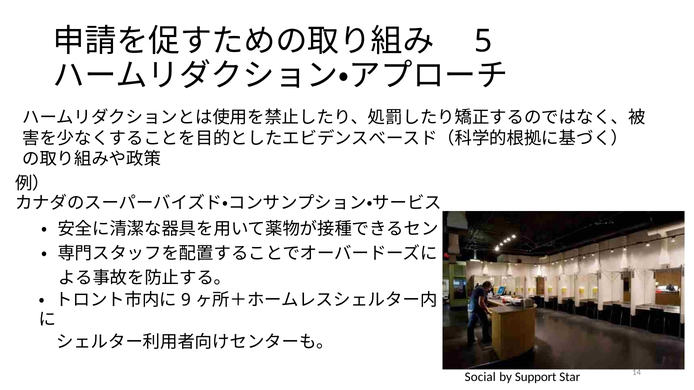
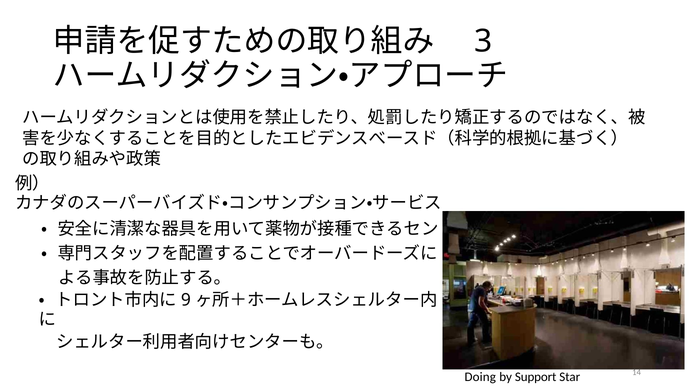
5: 5 -> 3 (484, 41)
Social: Social -> Doing (480, 377)
